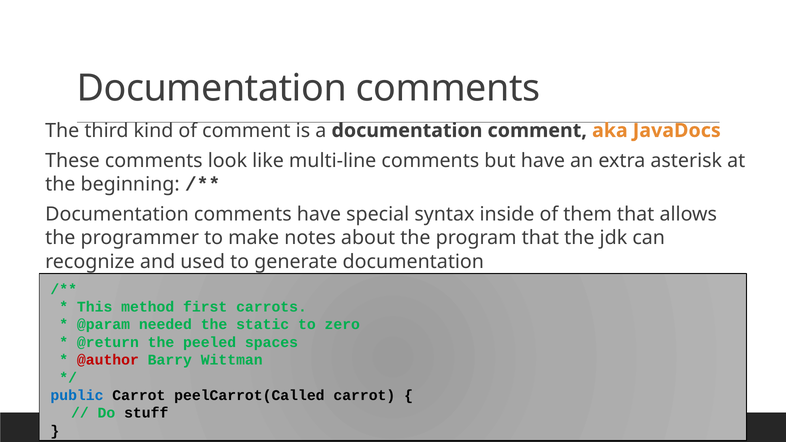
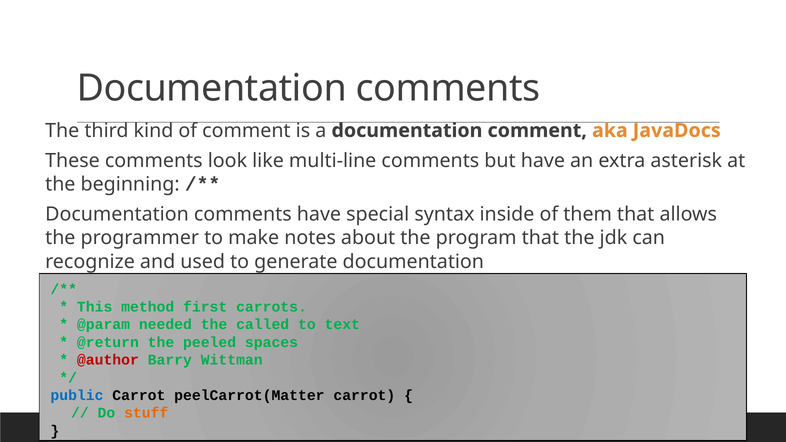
static: static -> called (263, 325)
zero: zero -> text (342, 325)
peelCarrot(Called: peelCarrot(Called -> peelCarrot(Matter (249, 395)
stuff colour: black -> orange (146, 413)
